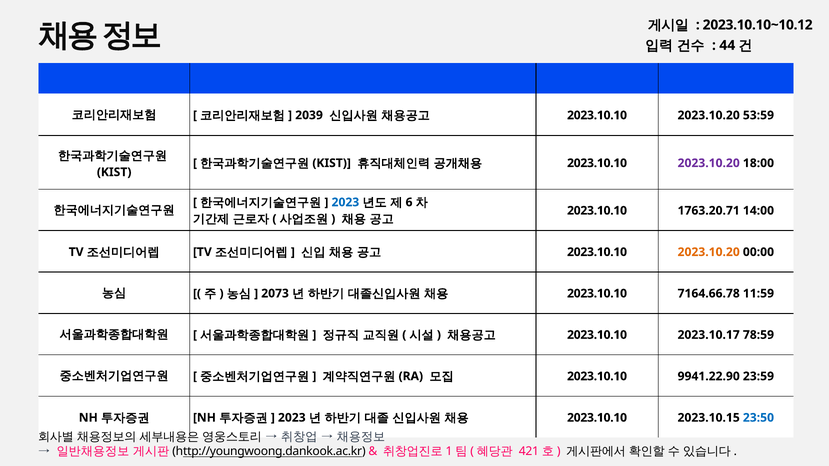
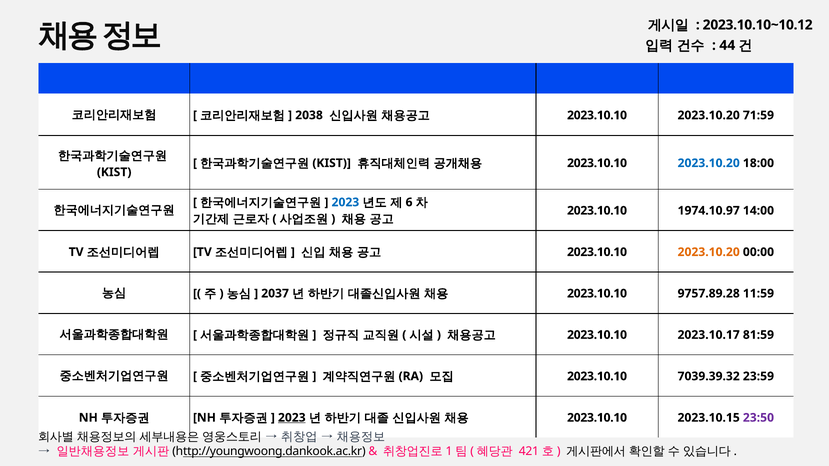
2039: 2039 -> 2038 (309, 115)
53:59: 53:59 -> 71:59 (758, 115)
2023.10.20 colour: purple -> blue (709, 163)
1763.20.71: 1763.20.71 -> 1974.10.97 (709, 211)
2073: 2073 -> 2037 (275, 294)
7164.66.78: 7164.66.78 -> 9757.89.28 (709, 294)
78:59: 78:59 -> 81:59 (758, 335)
9941.22.90: 9941.22.90 -> 7039.39.32 (709, 377)
2023 underline: none -> present (292, 418)
23:50 colour: blue -> purple (758, 418)
